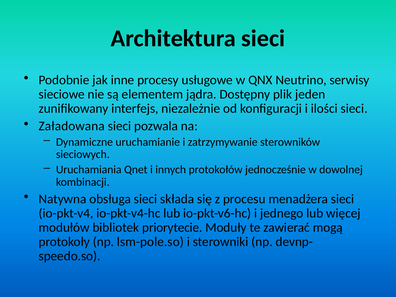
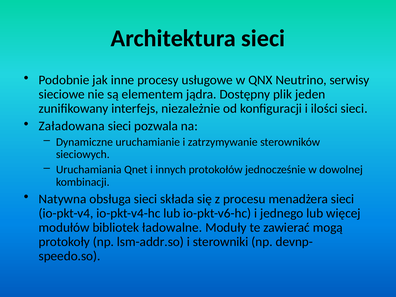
priorytecie: priorytecie -> ładowalne (172, 227)
lsm-pole.so: lsm-pole.so -> lsm-addr.so (150, 242)
